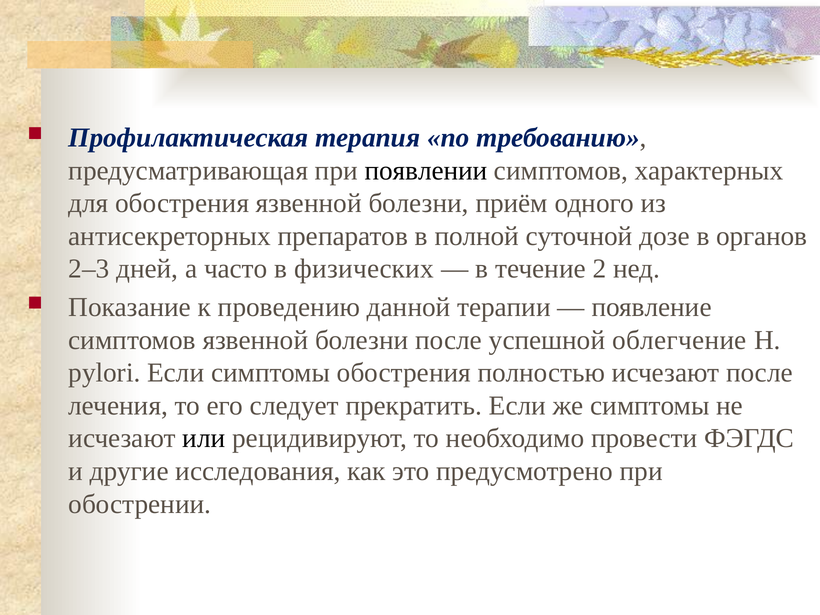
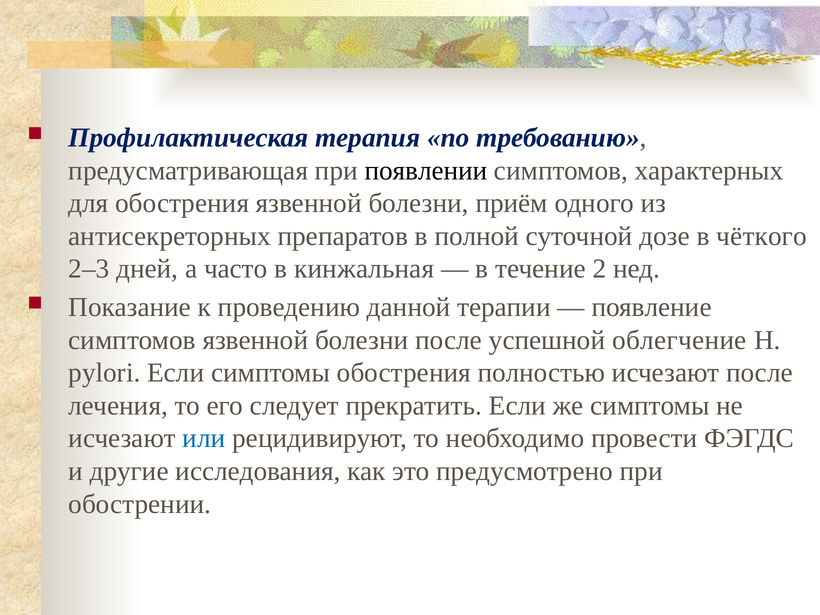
органов: органов -> чёткого (762, 236)
физических: физических -> кинжальная (364, 269)
или colour: black -> blue (204, 438)
